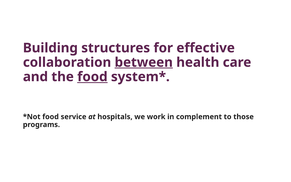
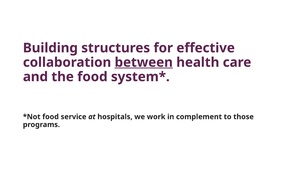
food underline: present -> none (92, 77)
